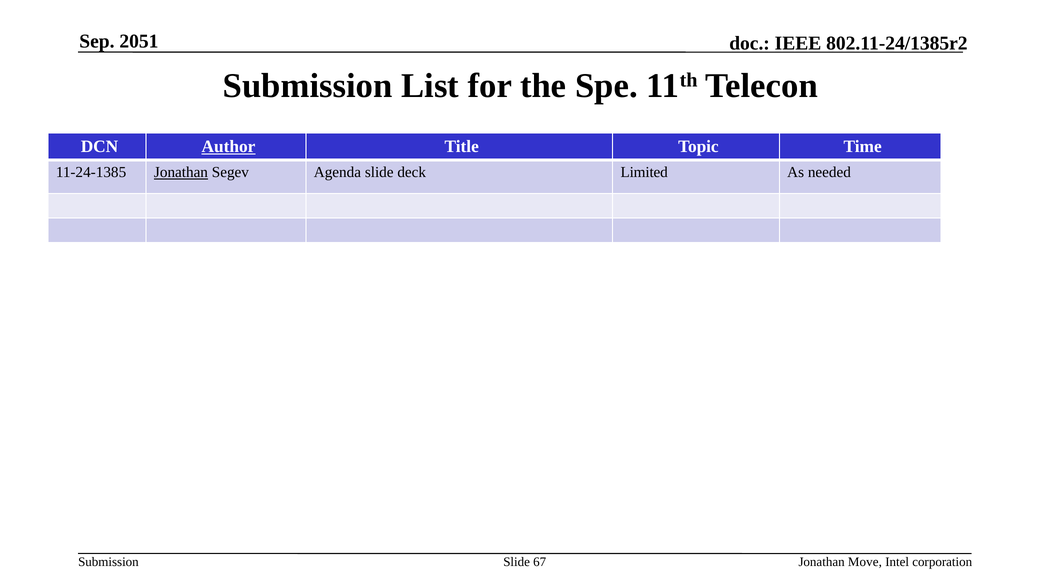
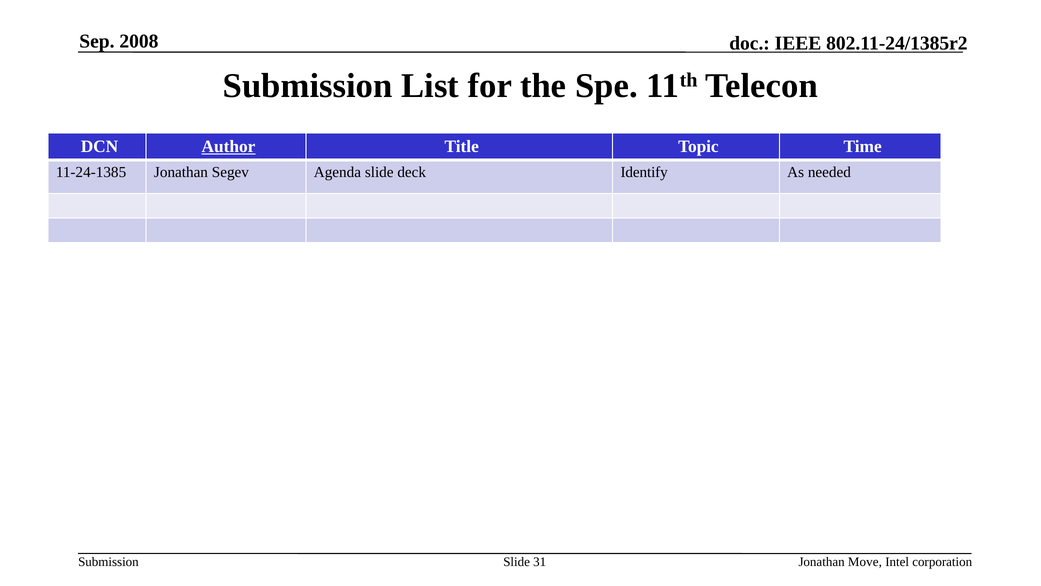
2051: 2051 -> 2008 (139, 41)
Jonathan underline: present -> none (181, 172)
Limited: Limited -> Identify (644, 172)
67: 67 -> 31 (540, 562)
